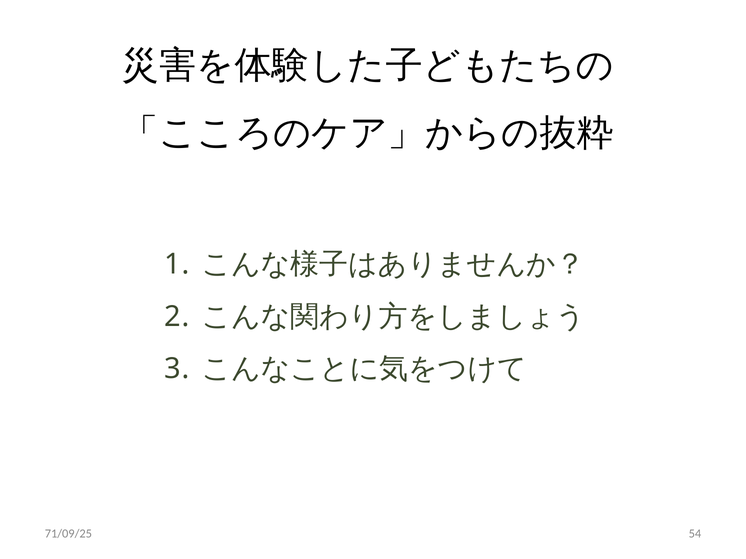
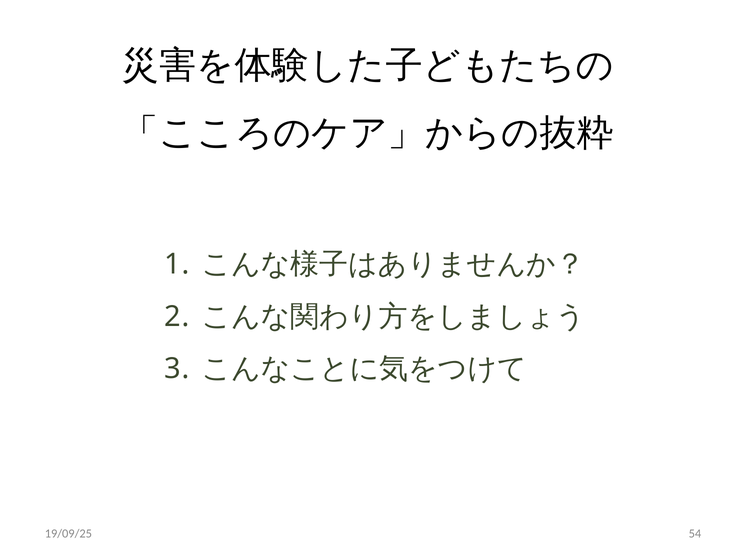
71/09/25: 71/09/25 -> 19/09/25 (68, 534)
